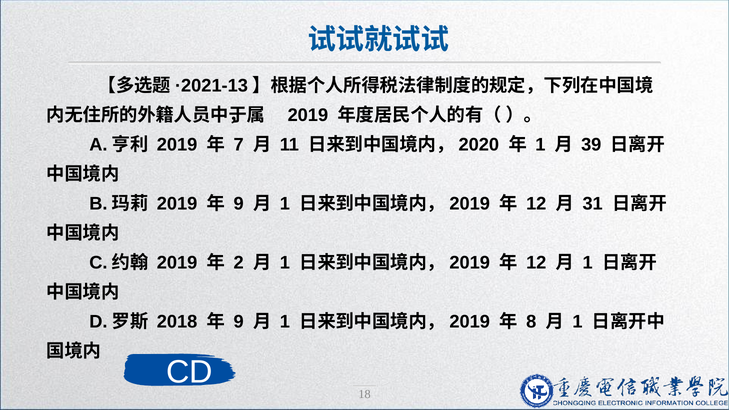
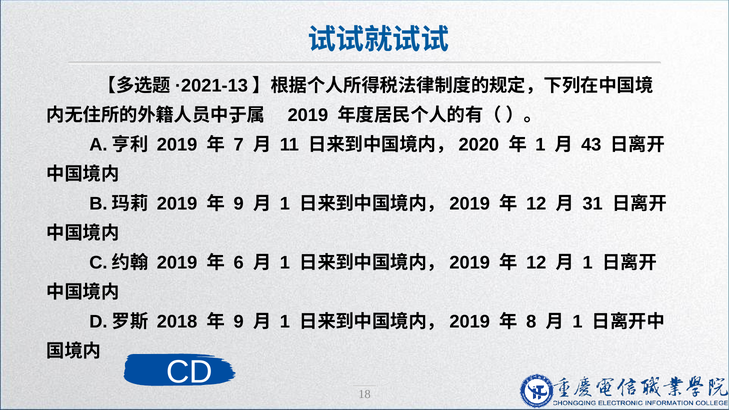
39: 39 -> 43 (591, 145)
2: 2 -> 6 (239, 263)
